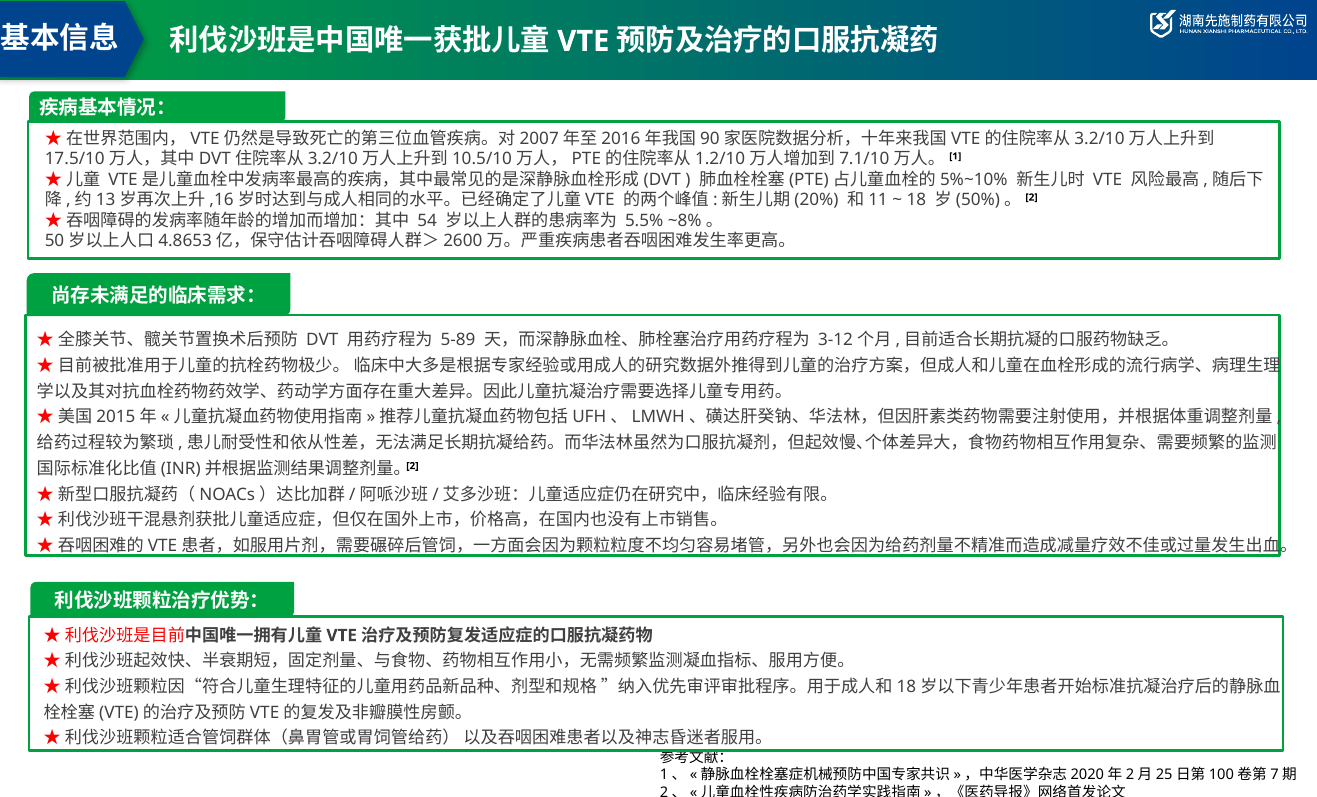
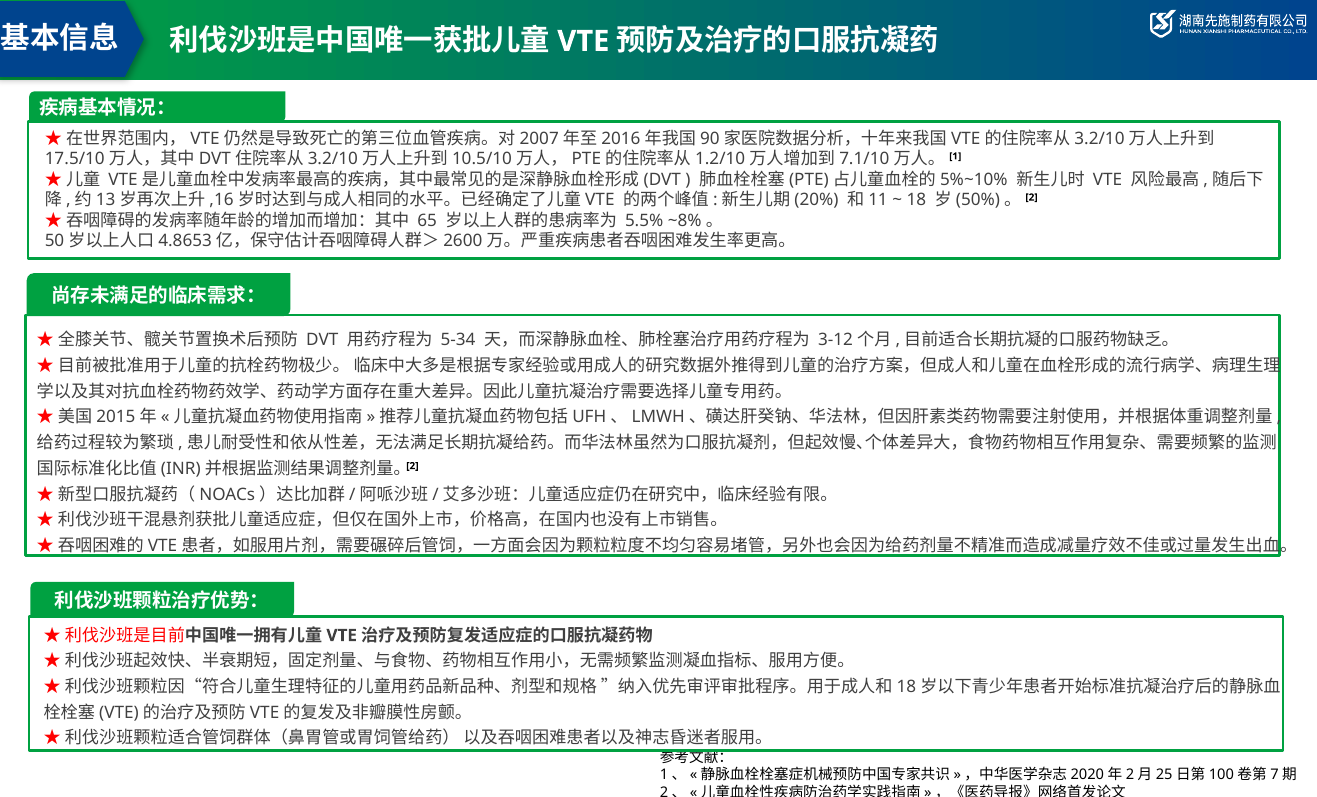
54: 54 -> 65 (427, 221)
5-89: 5-89 -> 5-34 (458, 340)
